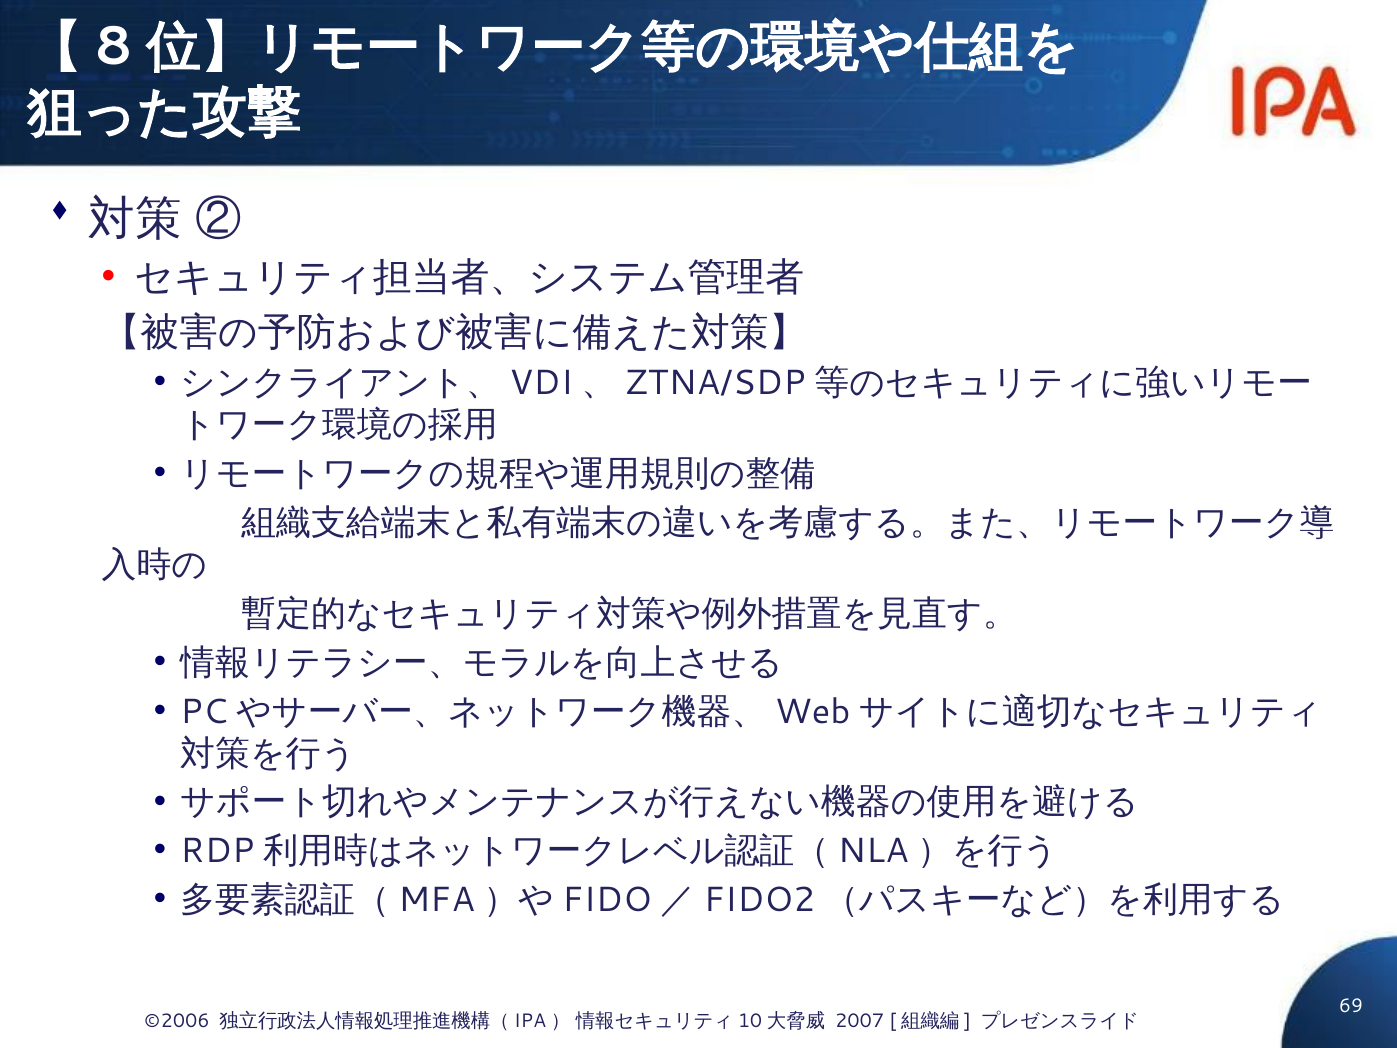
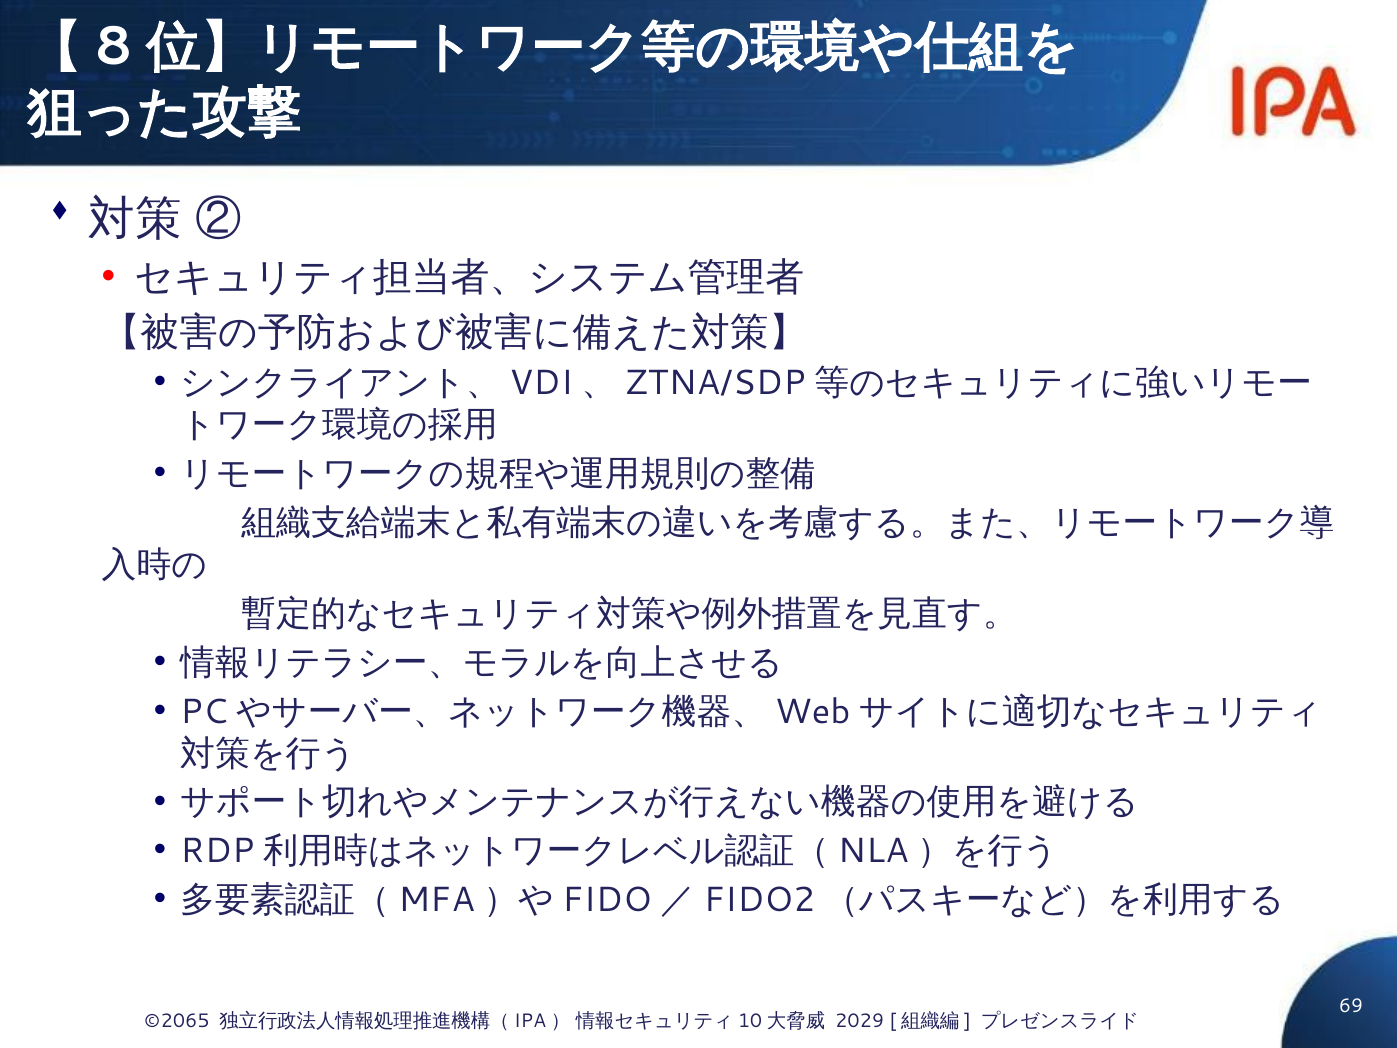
©2006: ©2006 -> ©2065 (177, 1021)
2007: 2007 -> 2029 (860, 1021)
